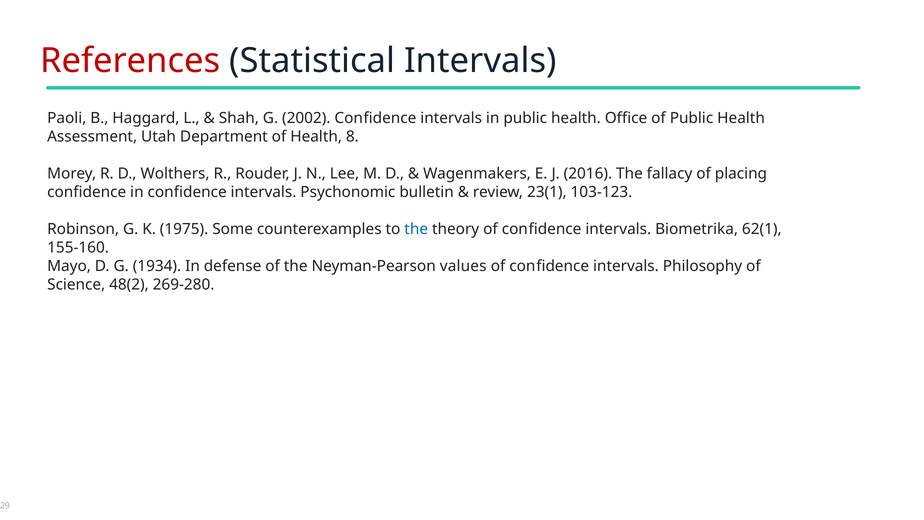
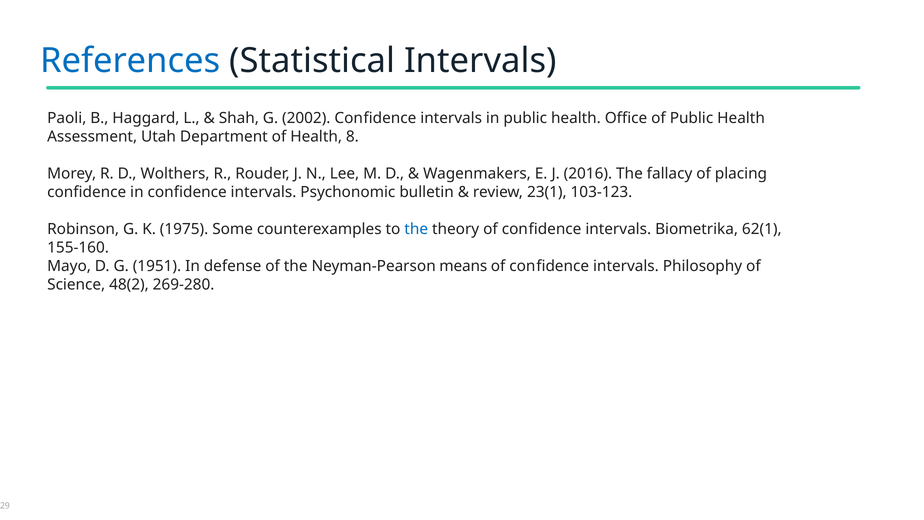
References colour: red -> blue (130, 61)
1934: 1934 -> 1951 (157, 266)
values: values -> means (463, 266)
